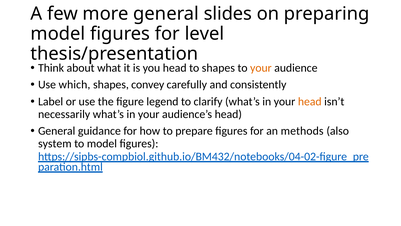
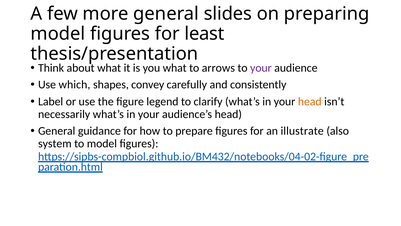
level: level -> least (205, 34)
you head: head -> what (175, 68)
to shapes: shapes -> arrows (218, 68)
your colour: orange -> purple (261, 68)
methods: methods -> illustrate (302, 131)
